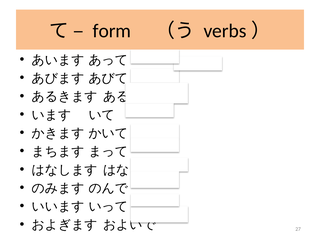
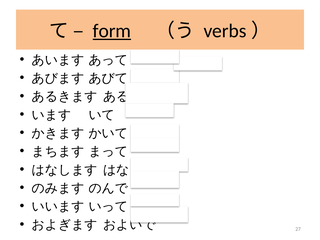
form underline: none -> present (112, 31)
